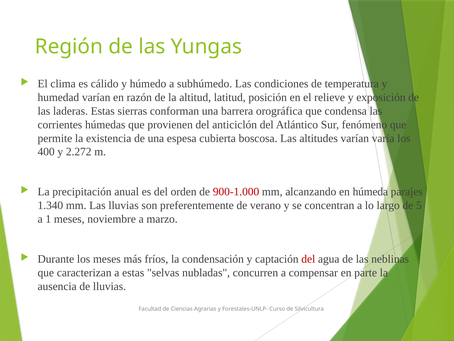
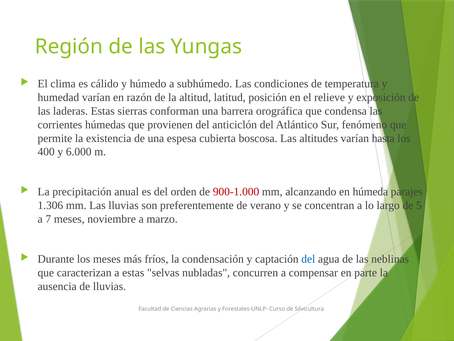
varía: varía -> hasta (383, 138)
2.272: 2.272 -> 6.000 (79, 152)
1.340: 1.340 -> 1.306 (50, 205)
1: 1 -> 7 (48, 219)
del colour: red -> blue (308, 259)
